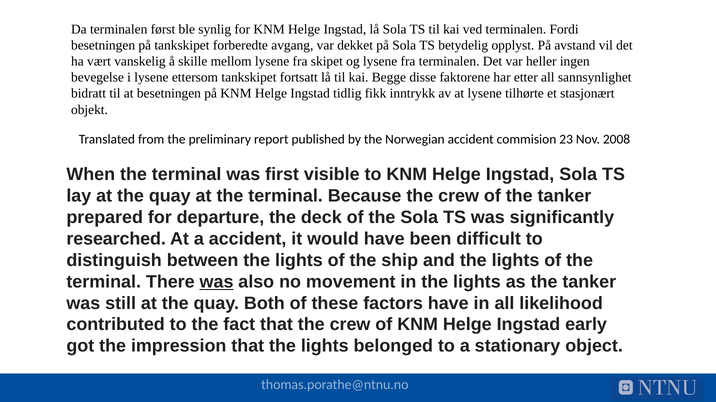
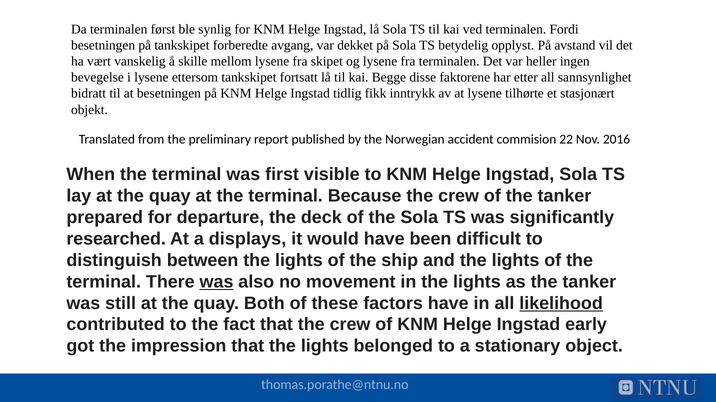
23: 23 -> 22 (566, 139)
2008: 2008 -> 2016 (617, 139)
a accident: accident -> displays (248, 239)
likelihood underline: none -> present (561, 304)
